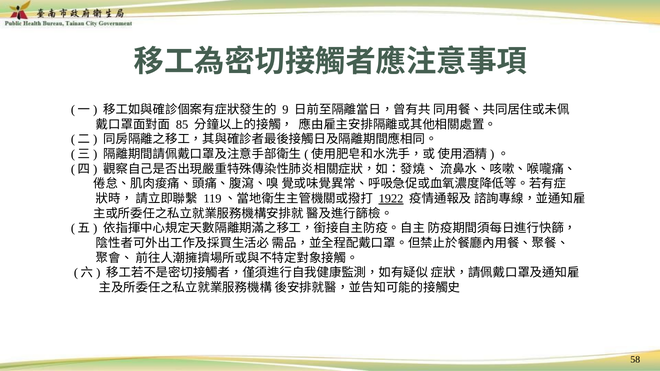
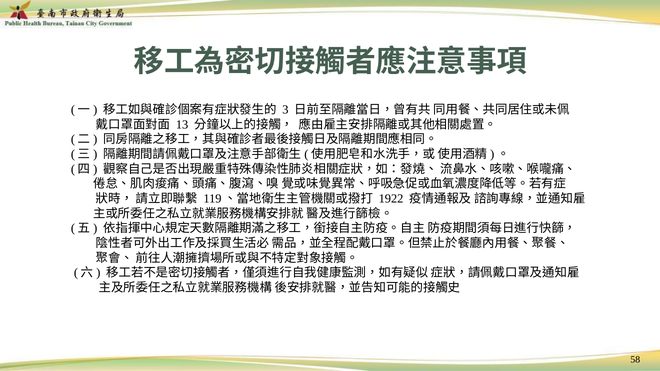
9: 9 -> 3 (285, 110)
85: 85 -> 13 (182, 125)
1922 underline: present -> none (391, 199)
